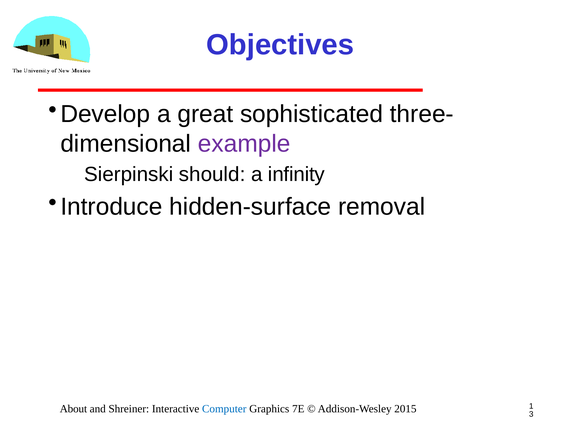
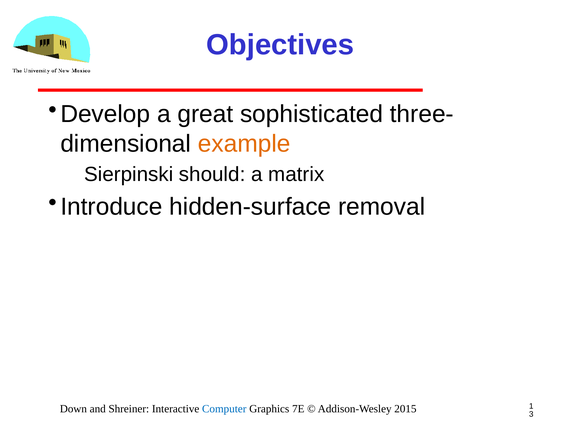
example colour: purple -> orange (244, 144)
infinity: infinity -> matrix (296, 175)
About: About -> Down (73, 409)
